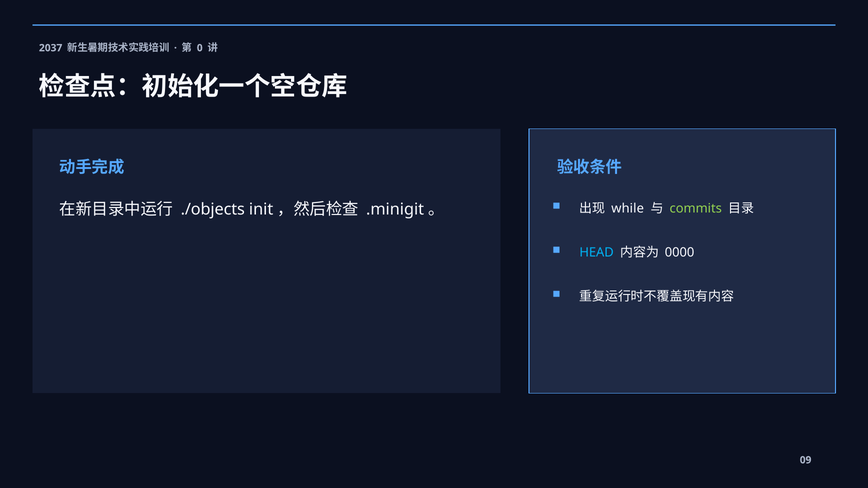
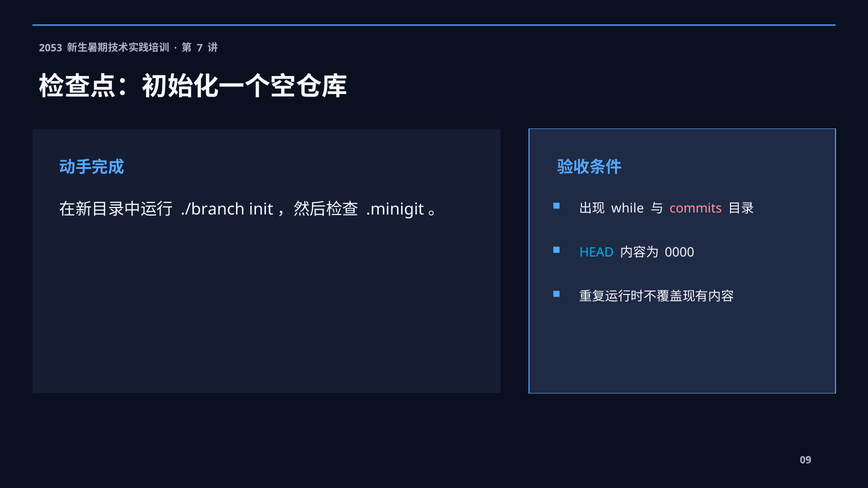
2037: 2037 -> 2053 (51, 48)
0: 0 -> 7 (200, 48)
./objects: ./objects -> ./branch (213, 209)
commits colour: light green -> pink (696, 208)
